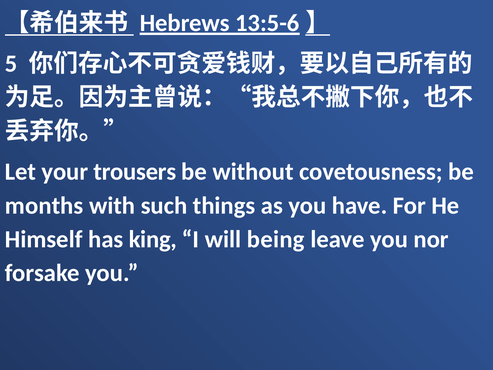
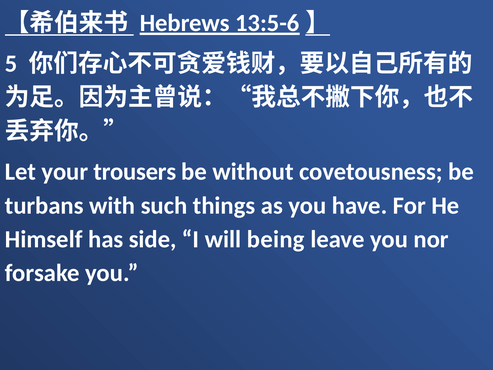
months: months -> turbans (44, 205)
king: king -> side (153, 239)
